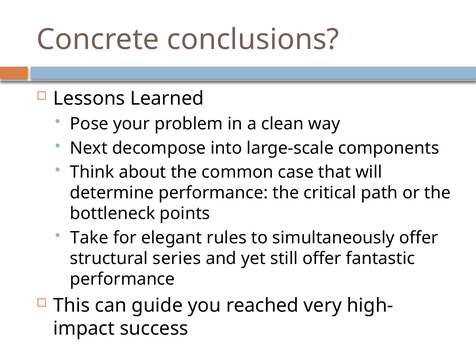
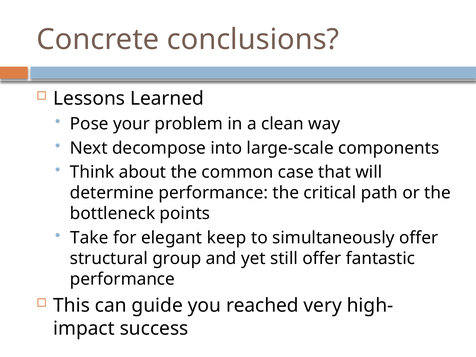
rules: rules -> keep (227, 238)
series: series -> group (177, 258)
